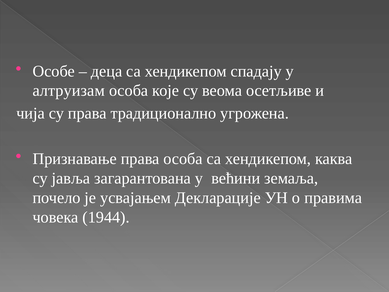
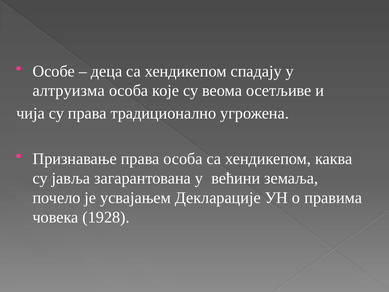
алтруизам: алтруизам -> алтруизма (69, 91)
1944: 1944 -> 1928 (106, 217)
